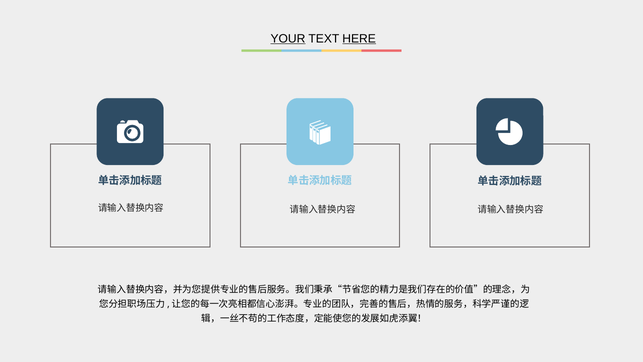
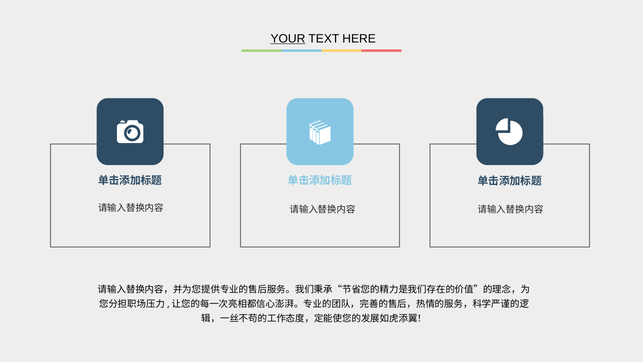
HERE underline: present -> none (359, 39)
